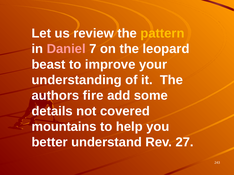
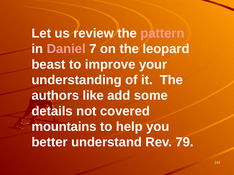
pattern colour: yellow -> pink (162, 33)
fire: fire -> like (93, 96)
27: 27 -> 79 (185, 143)
